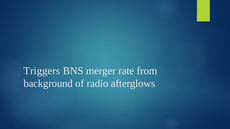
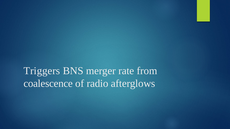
background: background -> coalescence (48, 84)
